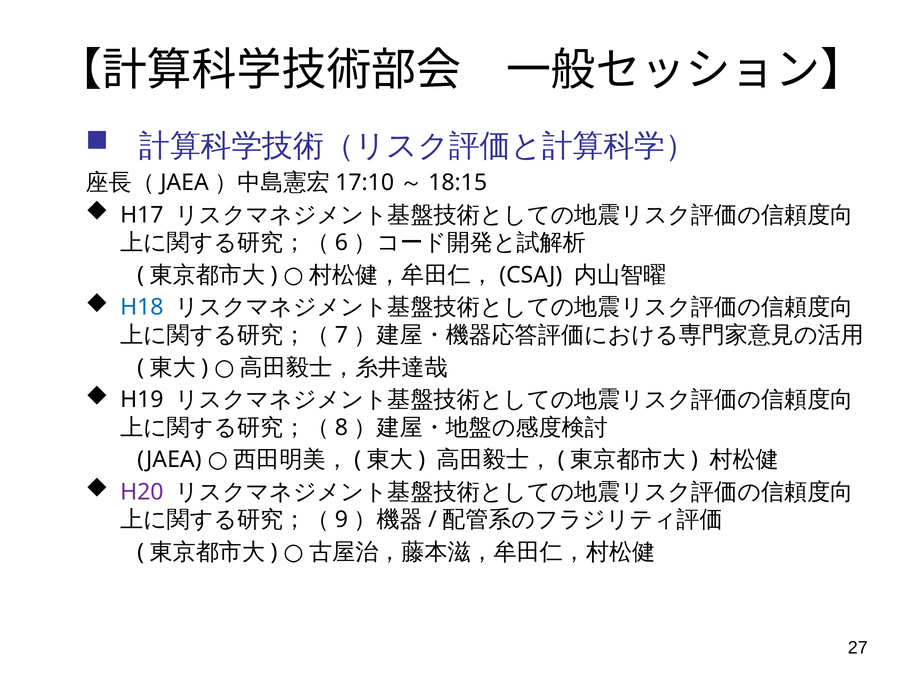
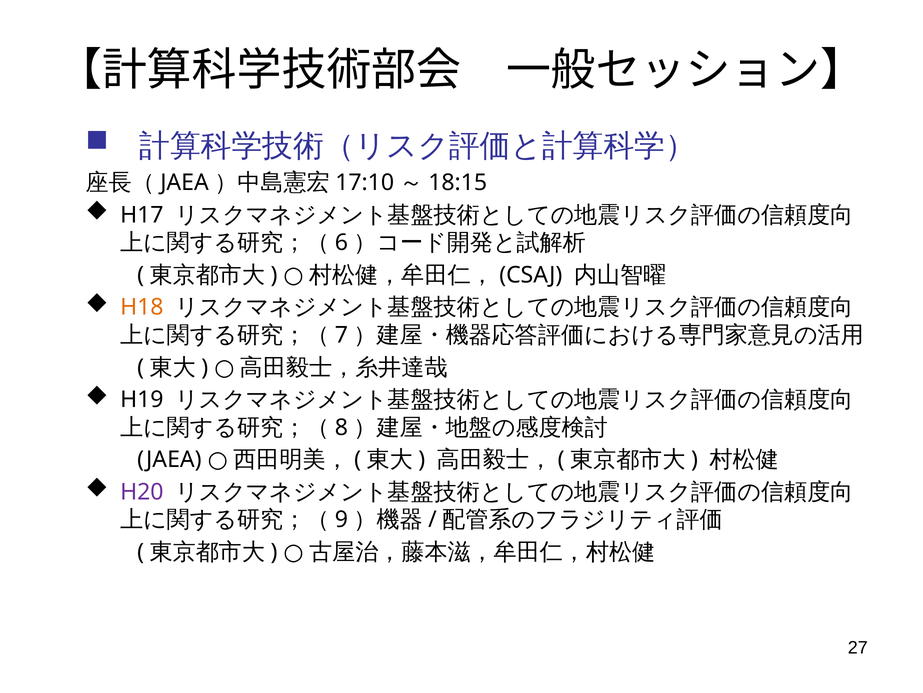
H18 colour: blue -> orange (142, 307)
